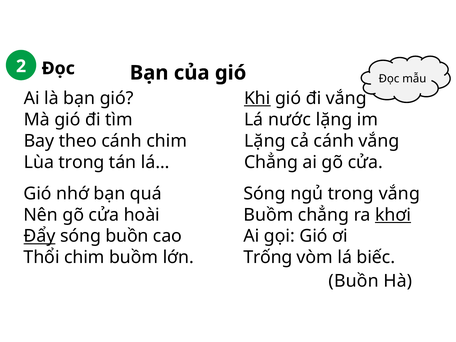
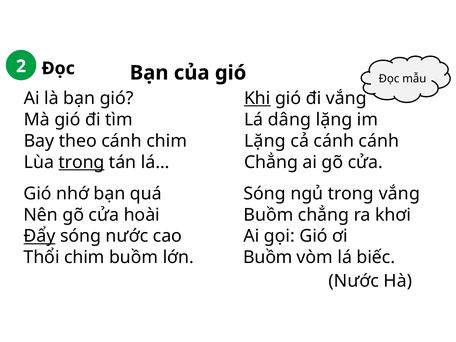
nước: nước -> dâng (289, 120)
cánh vắng: vắng -> cánh (379, 141)
trong underline: none -> present (82, 162)
khơi underline: present -> none (393, 215)
sóng buồn: buồn -> nước (127, 236)
Trống: Trống -> Buồm (268, 257)
Buồn: Buồn -> Nước (354, 281)
